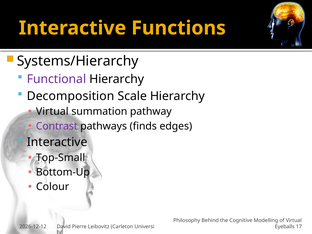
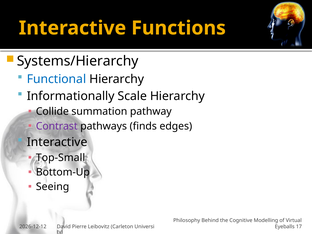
Functional colour: purple -> blue (56, 79)
Decomposition: Decomposition -> Informationally (71, 96)
Virtual: Virtual -> Collide (52, 112)
Colour: Colour -> Seeing (53, 187)
